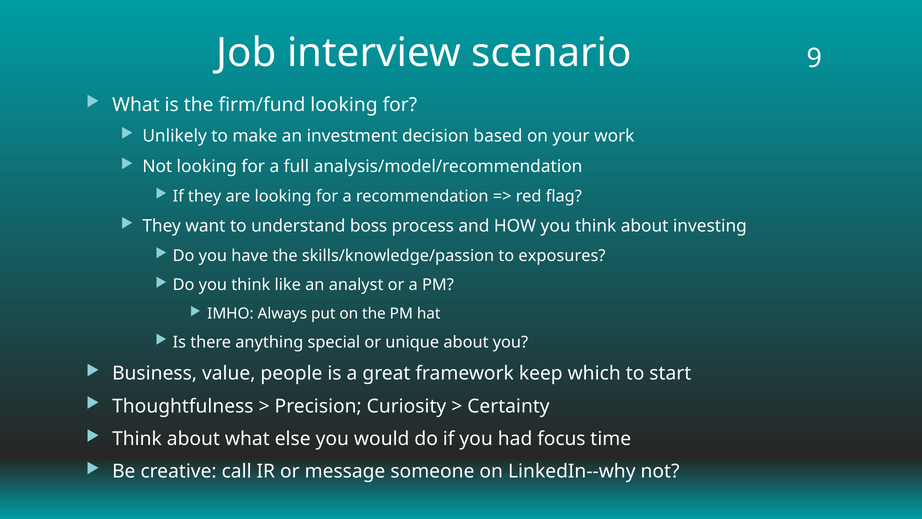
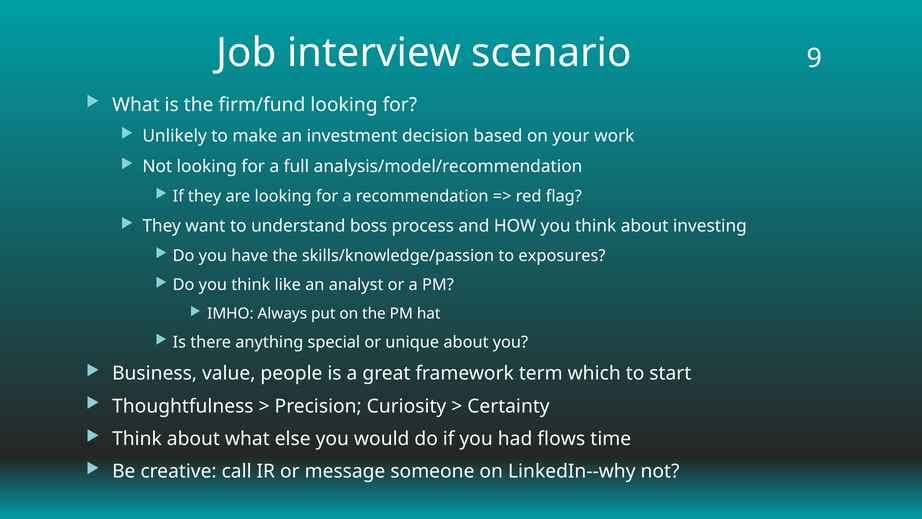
keep: keep -> term (541, 373)
focus: focus -> flows (561, 439)
